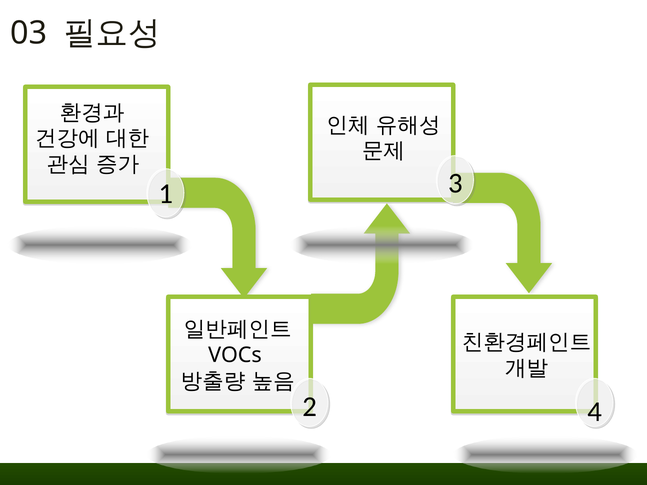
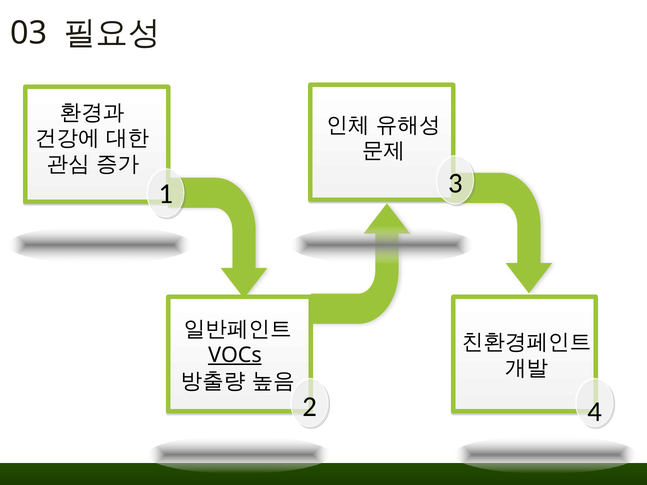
VOCs underline: none -> present (235, 355)
